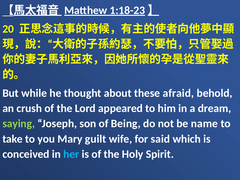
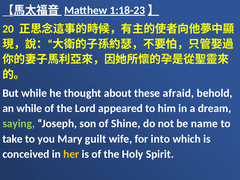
an crush: crush -> while (29, 108)
Being: Being -> Shine (126, 124)
said: said -> into (160, 139)
her colour: light blue -> yellow (71, 154)
